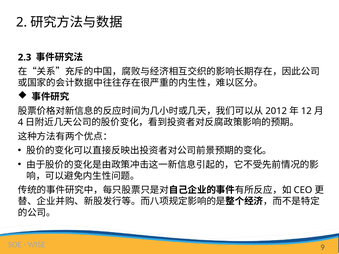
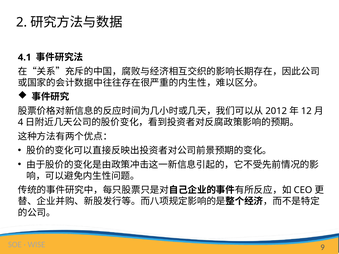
2.3: 2.3 -> 4.1 (25, 57)
